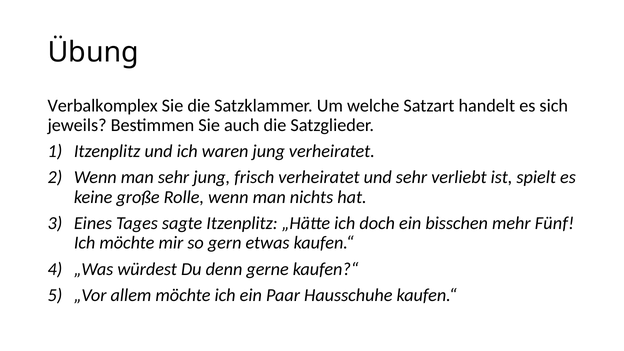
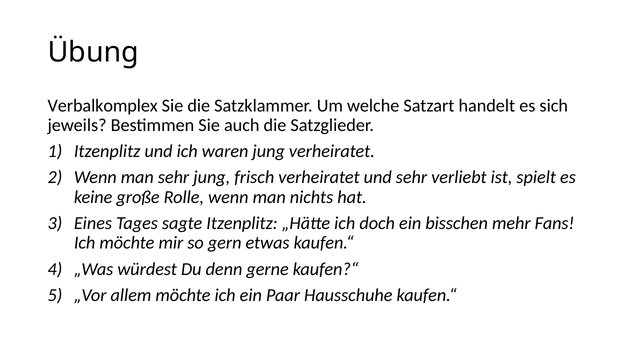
Fünf: Fünf -> Fans (555, 223)
